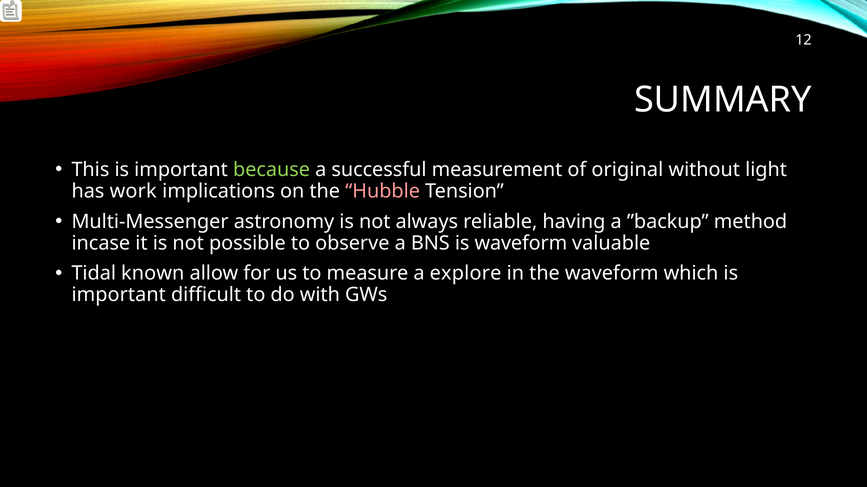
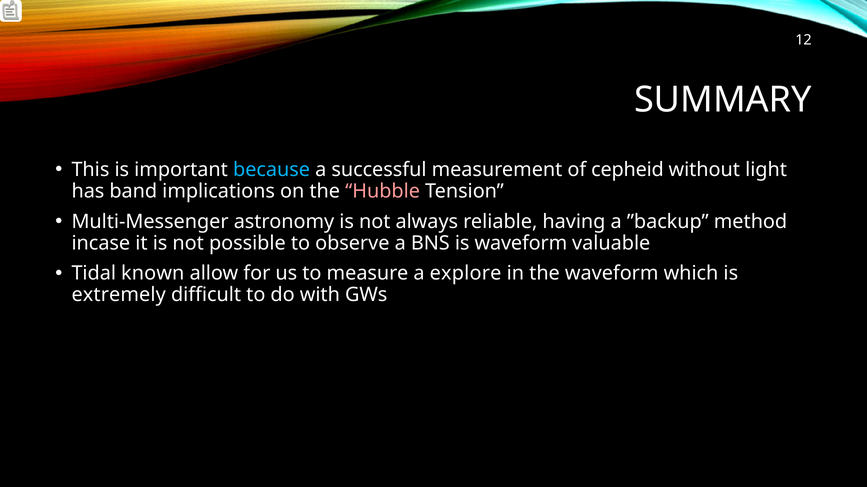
because colour: light green -> light blue (272, 170)
original: original -> cepheid (627, 170)
work: work -> band (133, 191)
important: important -> extremely (119, 295)
